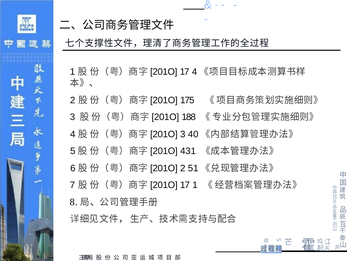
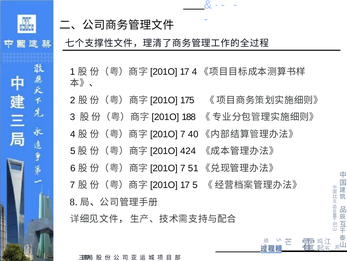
3: 3 -> 7 (183, 134)
431: 431 -> 424 (188, 151)
2: 2 -> 7 (183, 168)
17 1: 1 -> 5 (195, 185)
